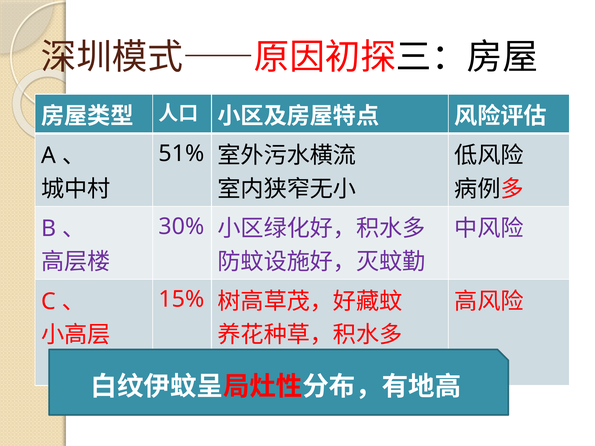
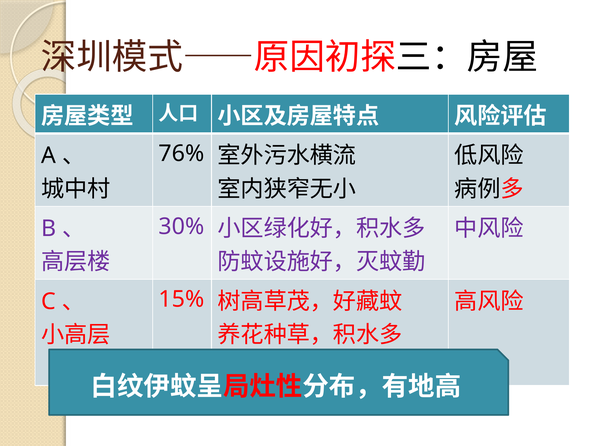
51%: 51% -> 76% (181, 154)
